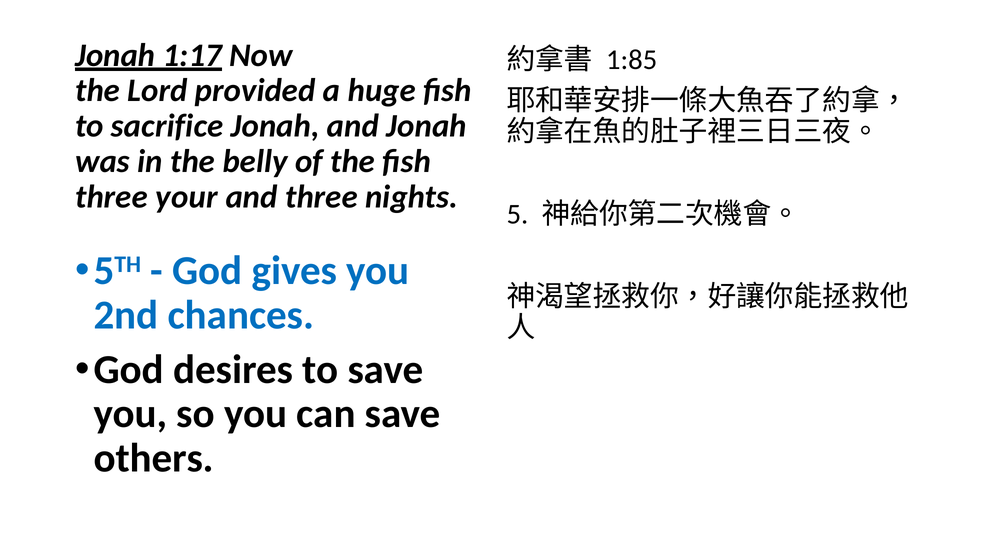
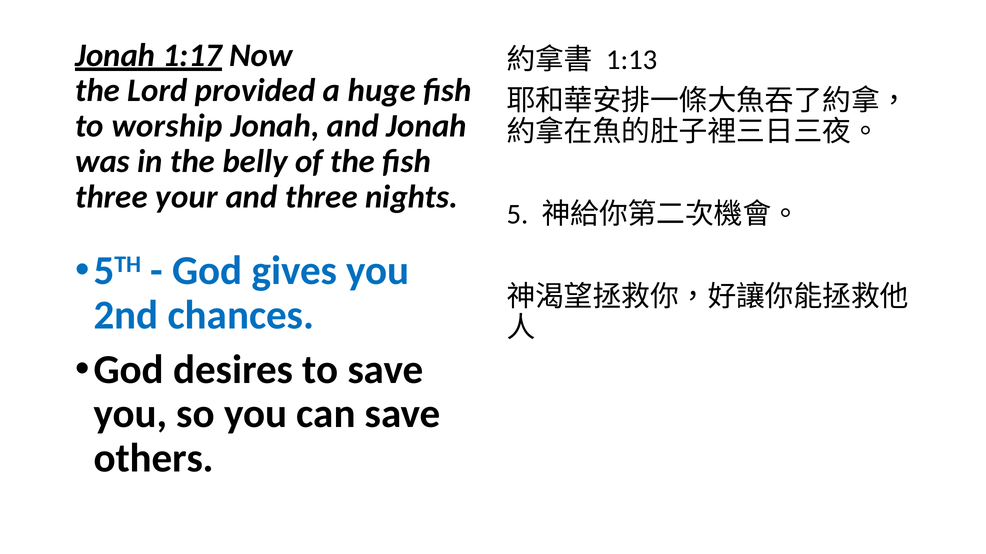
1:85: 1:85 -> 1:13 (632, 60)
sacrifice: sacrifice -> worship (167, 126)
